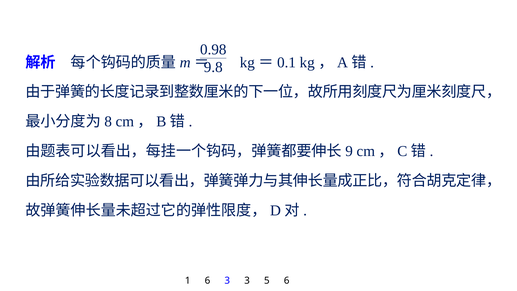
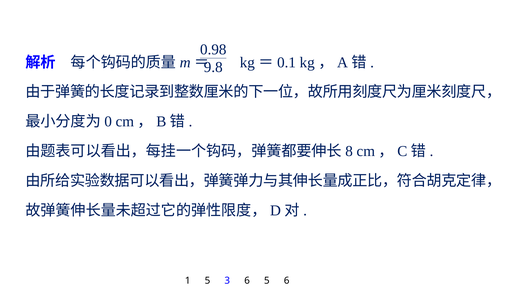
8: 8 -> 0 (108, 122)
9: 9 -> 8 (349, 151)
1 6: 6 -> 5 (207, 280)
3 3: 3 -> 6 (247, 280)
